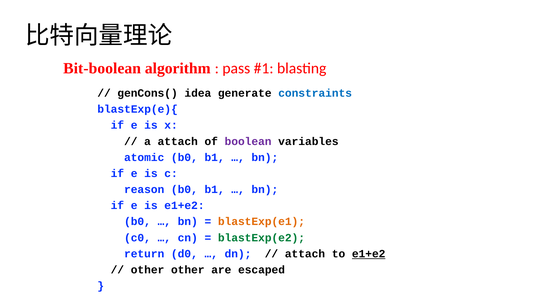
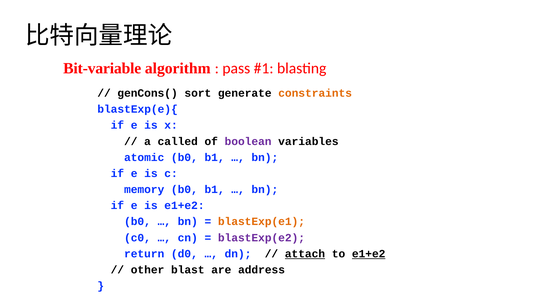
Bit-boolean: Bit-boolean -> Bit-variable (102, 68)
idea: idea -> sort (198, 93)
constraints colour: blue -> orange (315, 93)
a attach: attach -> called (178, 141)
reason: reason -> memory (144, 189)
blastExp(e2 colour: green -> purple (261, 238)
attach underline: none -> present (305, 254)
other other: other -> blast (188, 270)
escaped: escaped -> address (262, 270)
